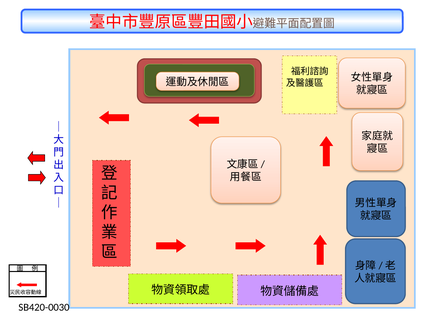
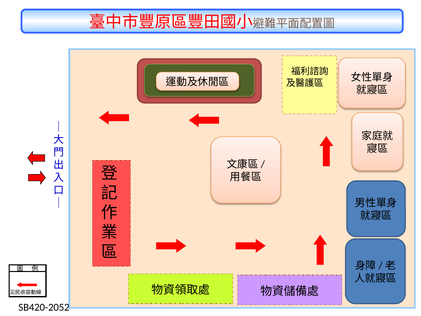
SB420-0030: SB420-0030 -> SB420-2052 (44, 307)
